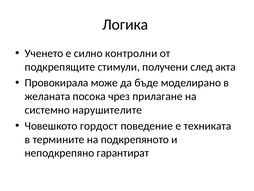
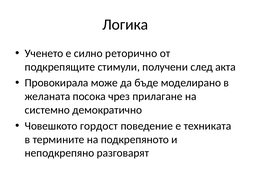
контролни: контролни -> реторично (131, 53)
нарушителите: нарушителите -> демократично (107, 110)
гарантират: гарантират -> разговарят (123, 153)
